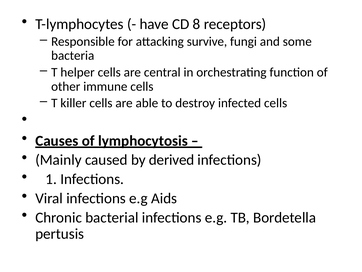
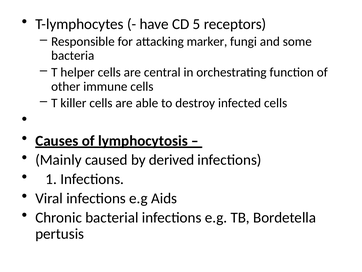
8: 8 -> 5 (197, 24)
survive: survive -> marker (207, 41)
